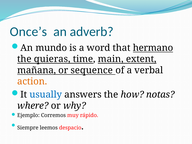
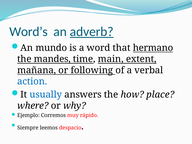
Once’s: Once’s -> Word’s (29, 32)
adverb underline: none -> present (92, 32)
quieras: quieras -> mandes (52, 59)
sequence: sequence -> following (92, 70)
action colour: orange -> blue (32, 81)
notas: notas -> place (160, 95)
